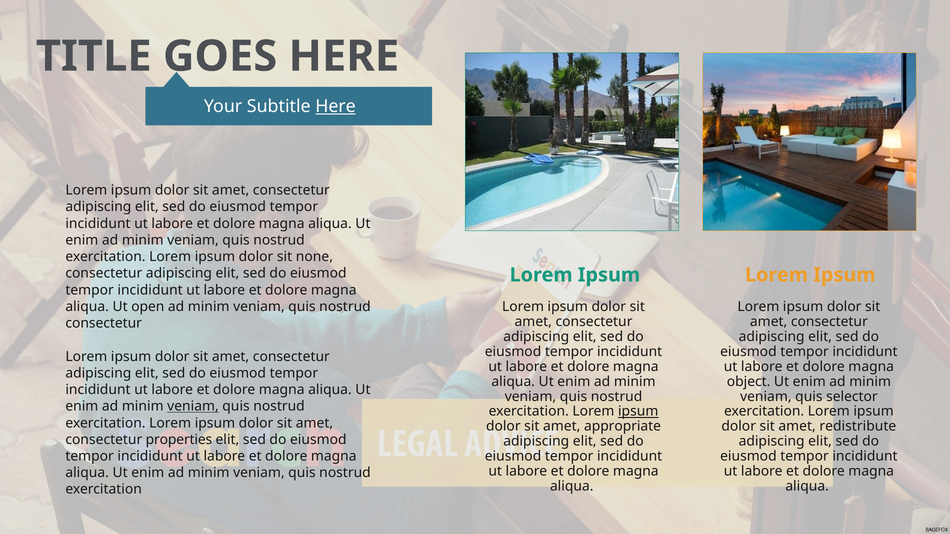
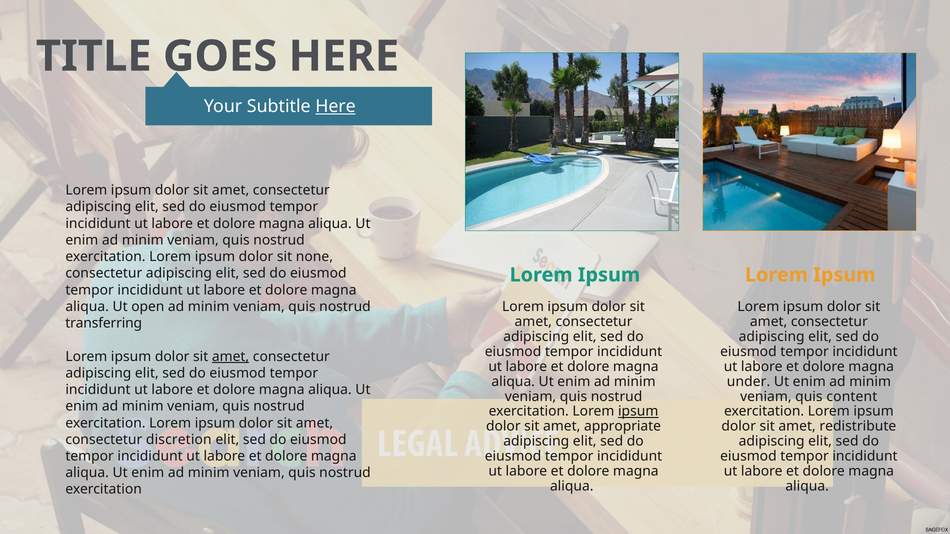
consectetur: consectetur -> transferring (104, 323)
amet underline: none -> present (231, 357)
object: object -> under (749, 382)
selector: selector -> content (852, 397)
veniam underline: present -> none (193, 407)
properties: properties -> discretion (179, 440)
